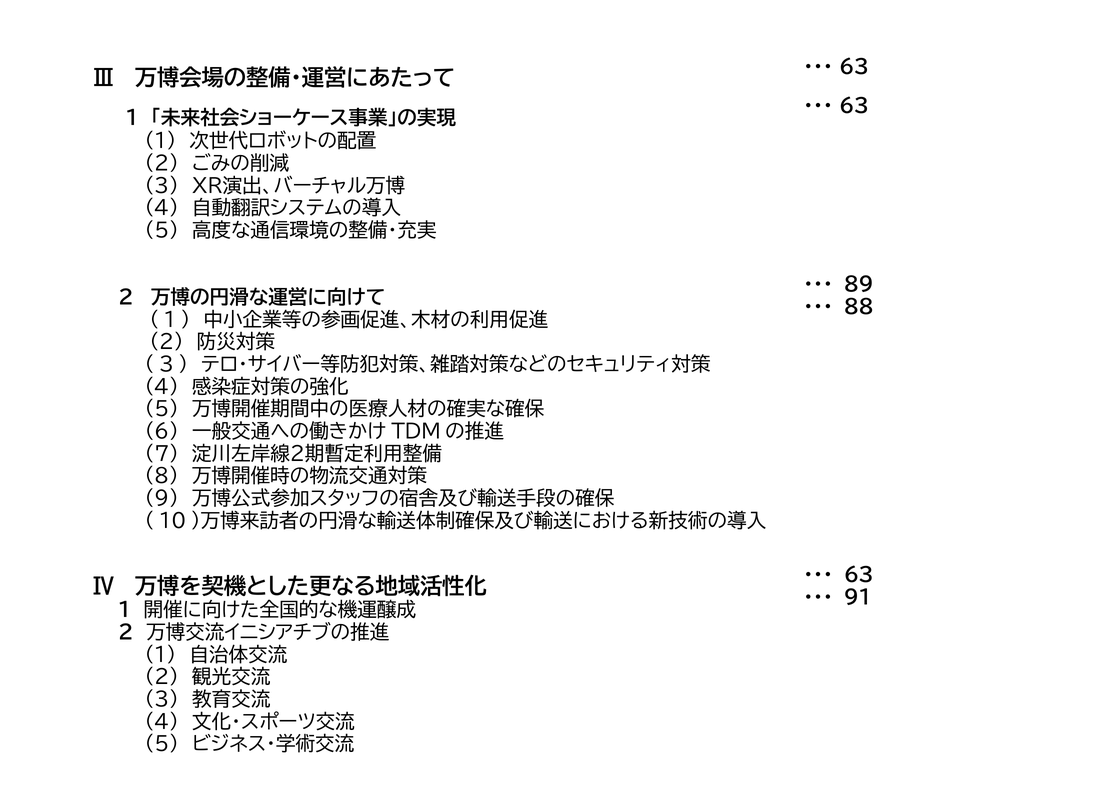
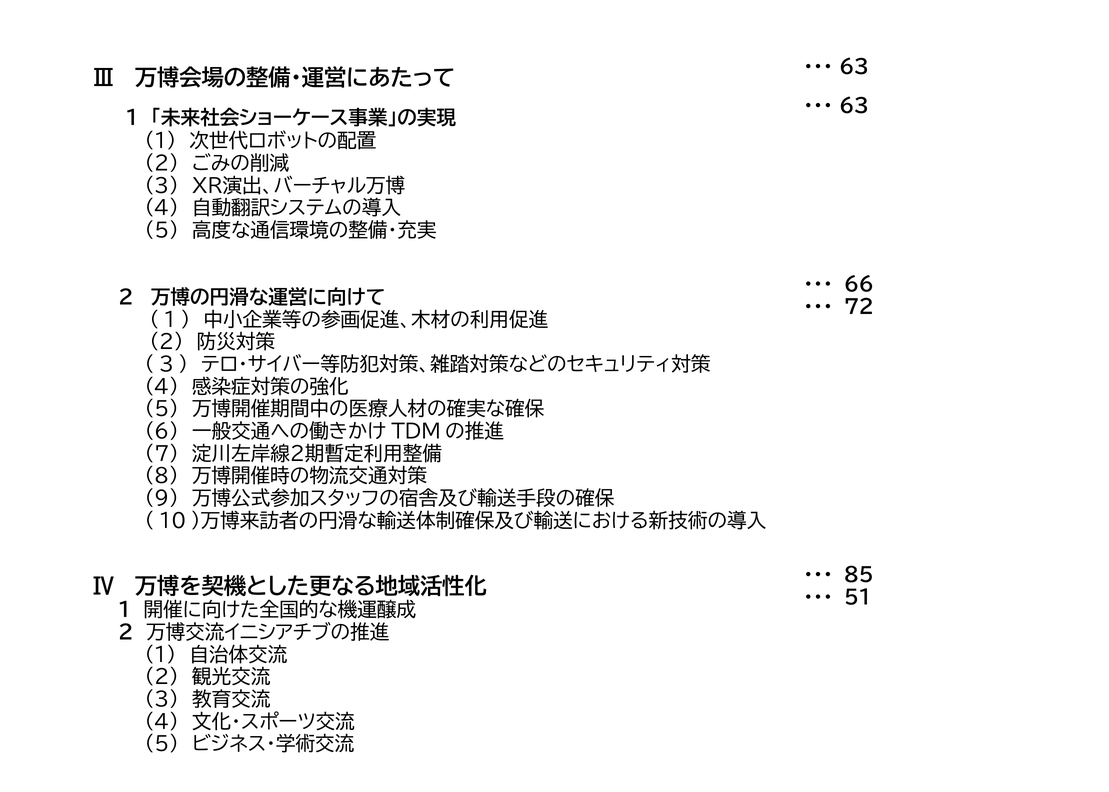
89: 89 -> 66 (859, 285)
88: 88 -> 72 (859, 307)
63: 63 -> 85 (859, 575)
91: 91 -> 51 (858, 598)
